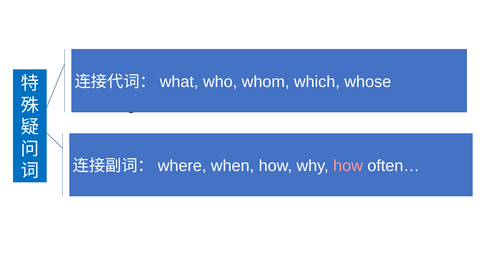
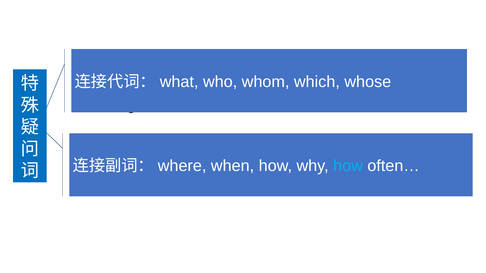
how colour: pink -> light blue (348, 166)
